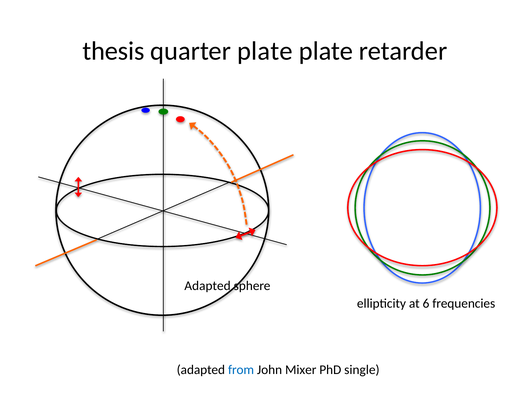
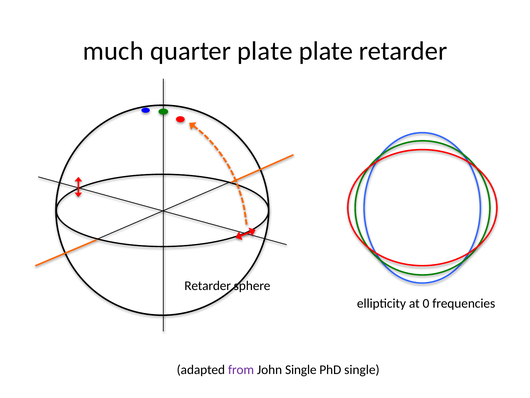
thesis: thesis -> much (113, 51)
Adapted: Adapted -> Retarder (208, 285)
6: 6 -> 0 (426, 303)
from colour: blue -> purple (241, 369)
John Mixer: Mixer -> Single (301, 369)
